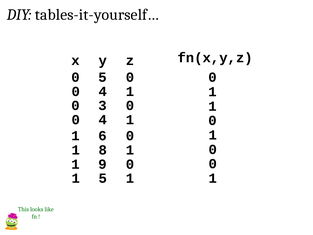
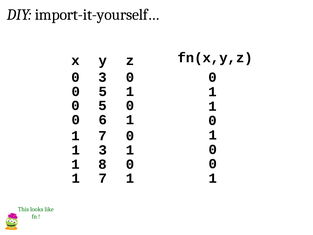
tables-it-yourself…: tables-it-yourself… -> import-it-yourself… (97, 15)
0 5: 5 -> 3 (103, 77)
4: 4 -> 5 (103, 91)
3: 3 -> 5 (103, 106)
4: 4 -> 6 (103, 120)
6: 6 -> 7 (103, 136)
1 8: 8 -> 3 (103, 150)
9: 9 -> 8 (103, 164)
5: 5 -> 7 (103, 178)
